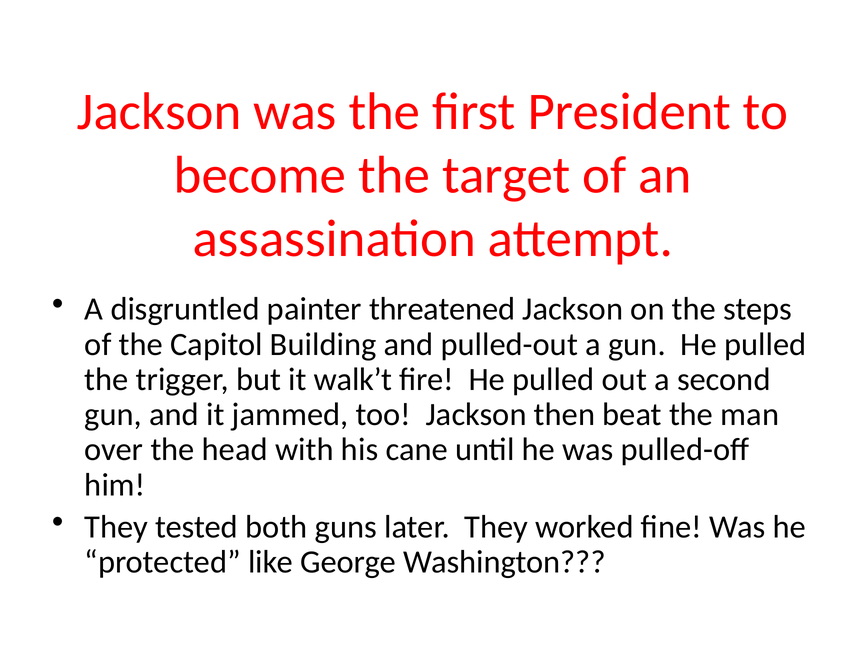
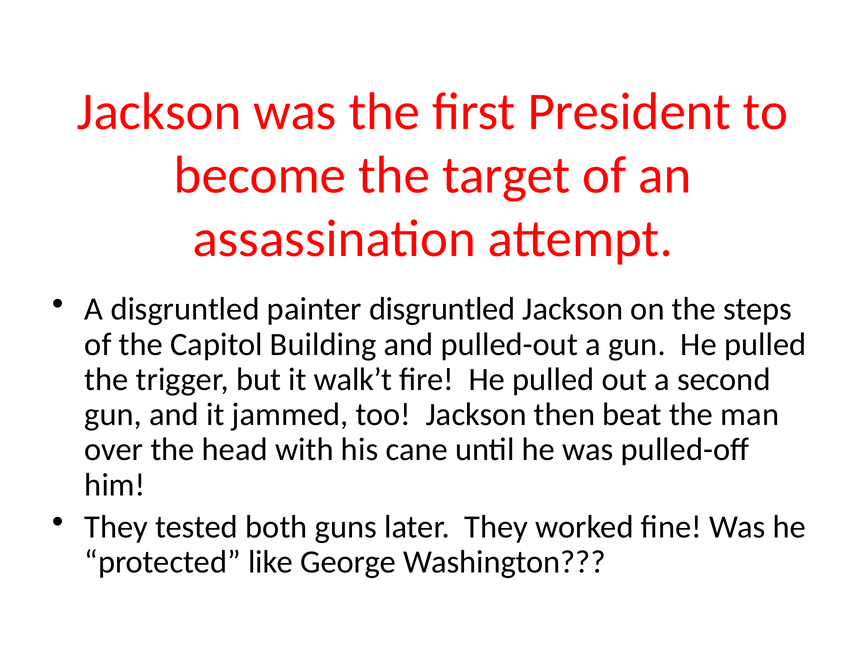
painter threatened: threatened -> disgruntled (442, 309)
